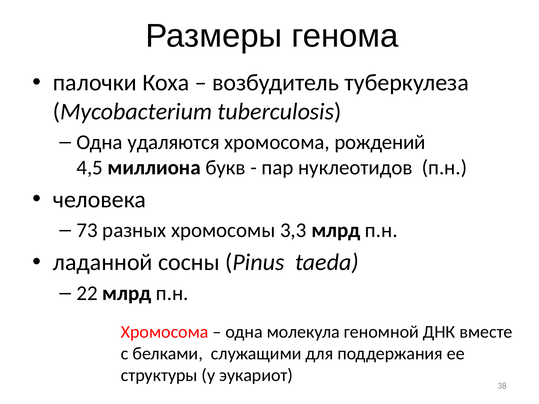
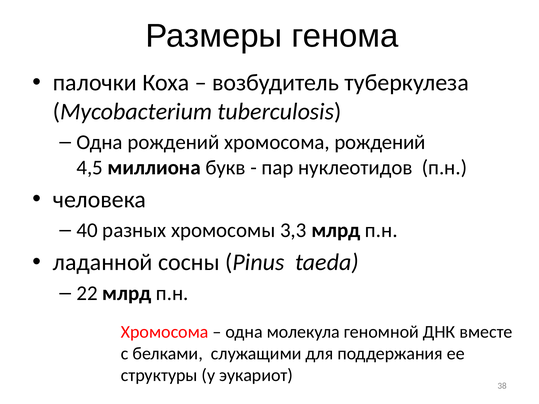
Одна удаляются: удаляются -> рождений (173, 142)
73: 73 -> 40 (87, 231)
